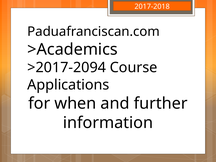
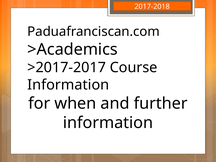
>2017-2094: >2017-2094 -> >2017-2017 (67, 68)
Applications: Applications -> Information (68, 85)
